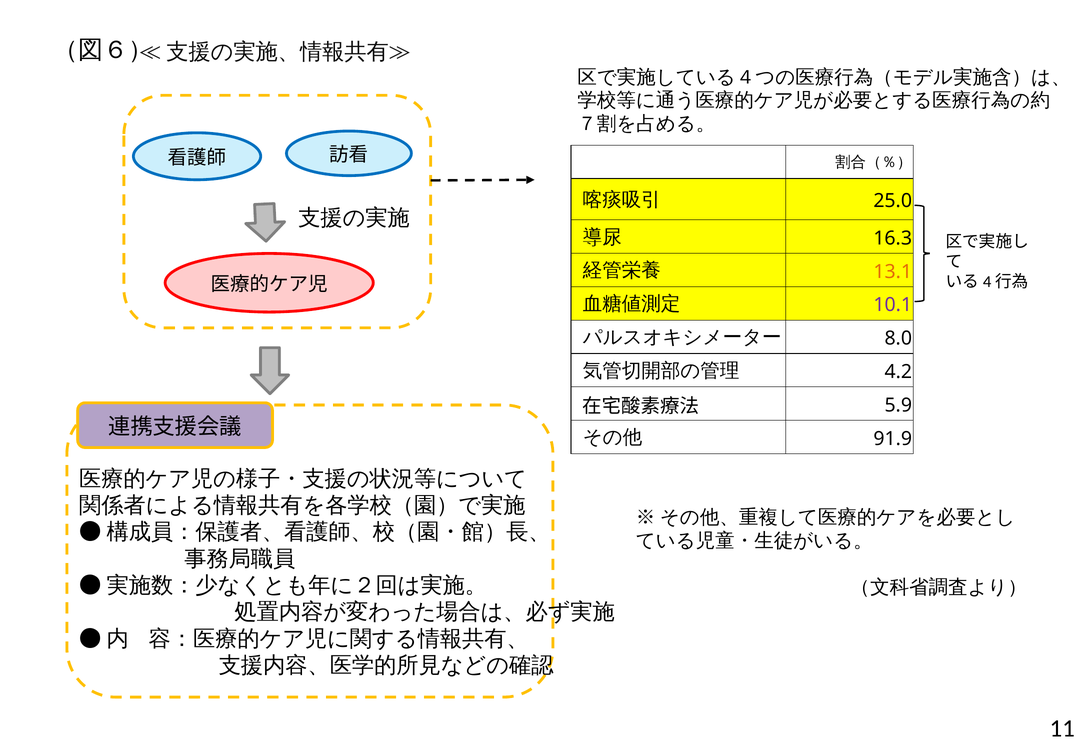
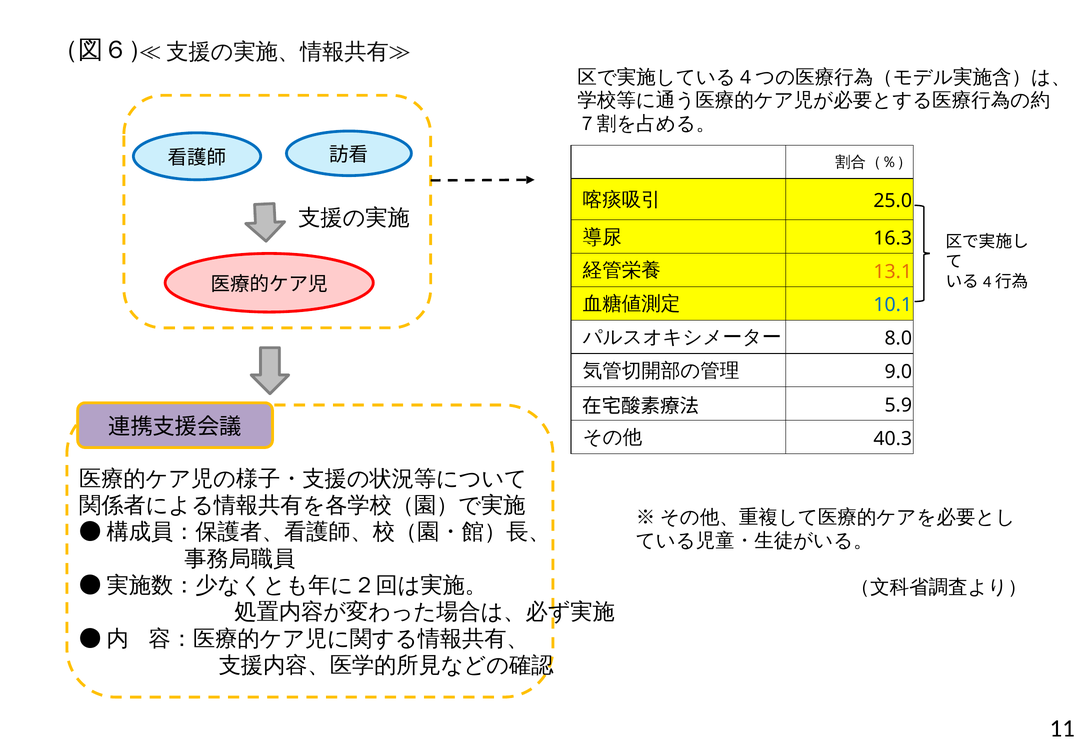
10.1 colour: purple -> blue (893, 305)
4.2: 4.2 -> 9.0 (898, 372)
91.9: 91.9 -> 40.3 (893, 439)
